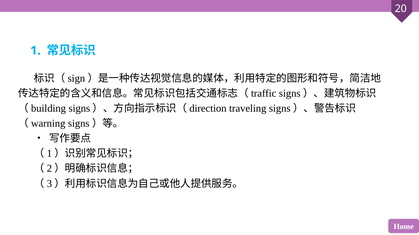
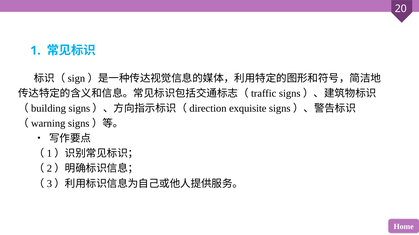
traveling: traveling -> exquisite (248, 109)
